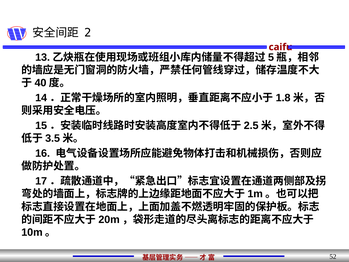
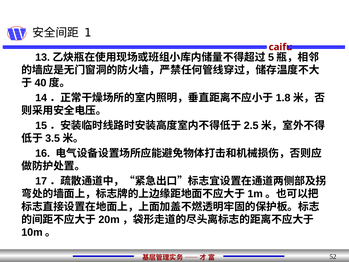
2: 2 -> 1 (88, 33)
